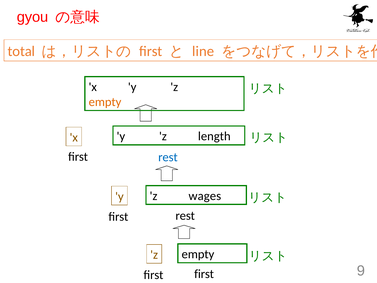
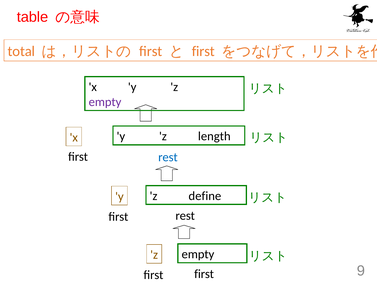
gyou: gyou -> table (33, 17)
line: line -> first (203, 51)
empty colour: orange -> purple (105, 102)
wages: wages -> define (205, 196)
